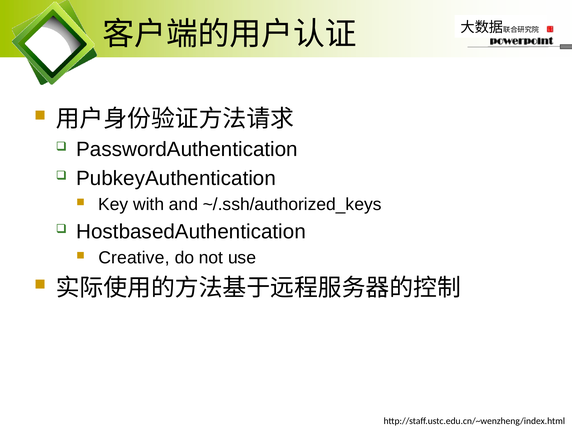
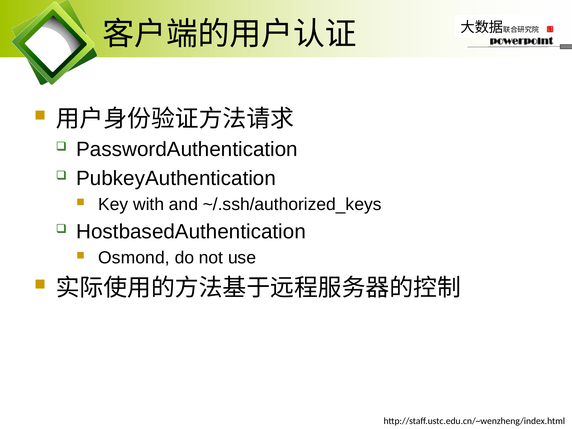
Creative: Creative -> Osmond (134, 258)
